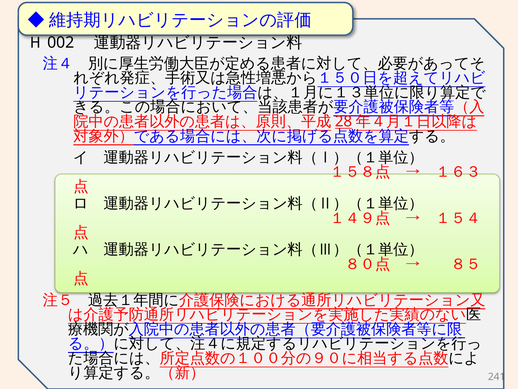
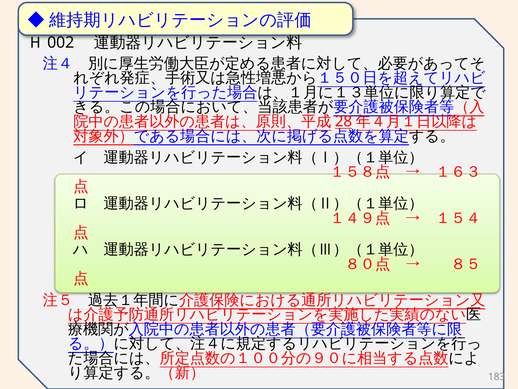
241: 241 -> 183 (497, 376)
